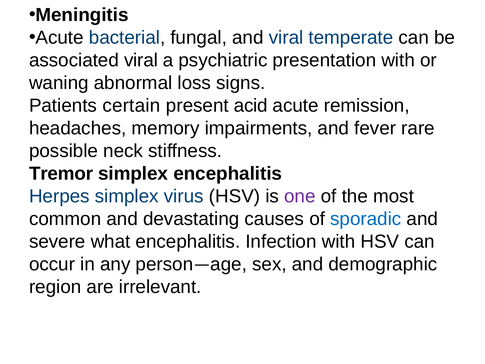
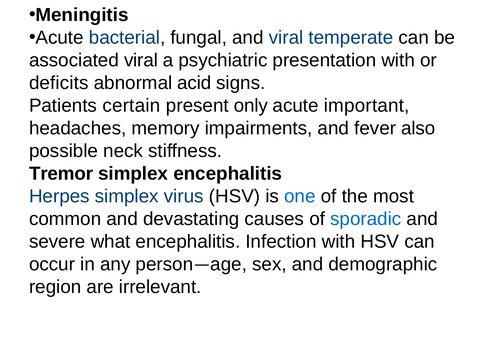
waning: waning -> deficits (59, 83)
loss: loss -> acid (194, 83)
acid: acid -> only (251, 106)
remission: remission -> important (367, 106)
rare: rare -> also (418, 128)
one colour: purple -> blue (300, 196)
